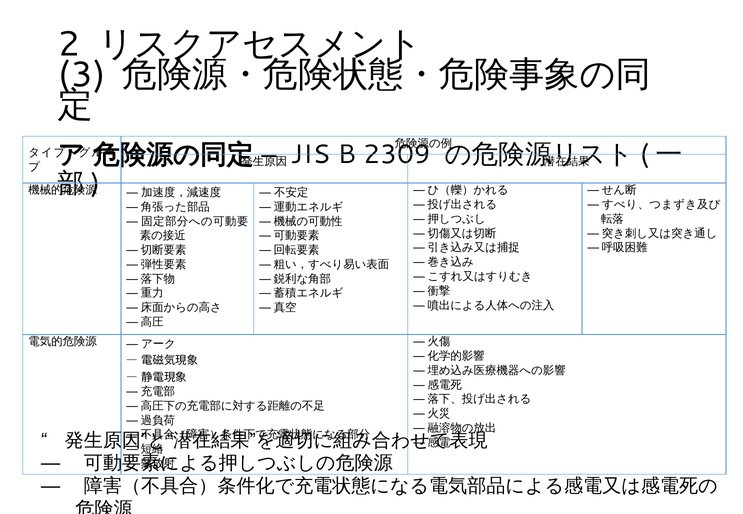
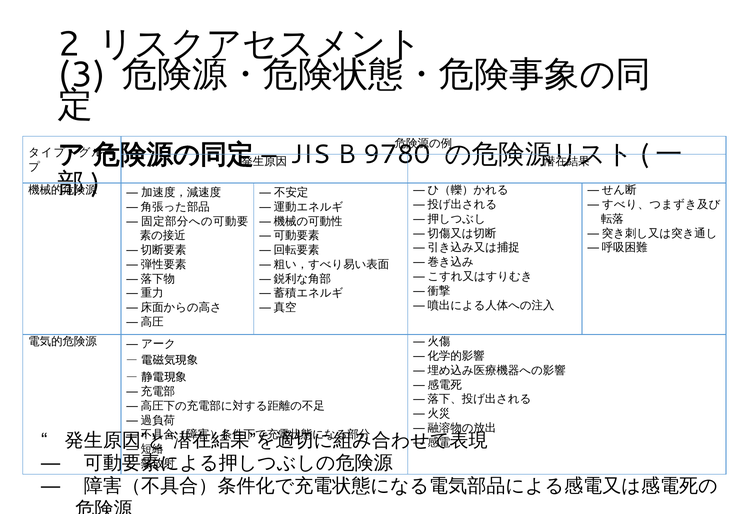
2309: 2309 -> 9780 (397, 155)
